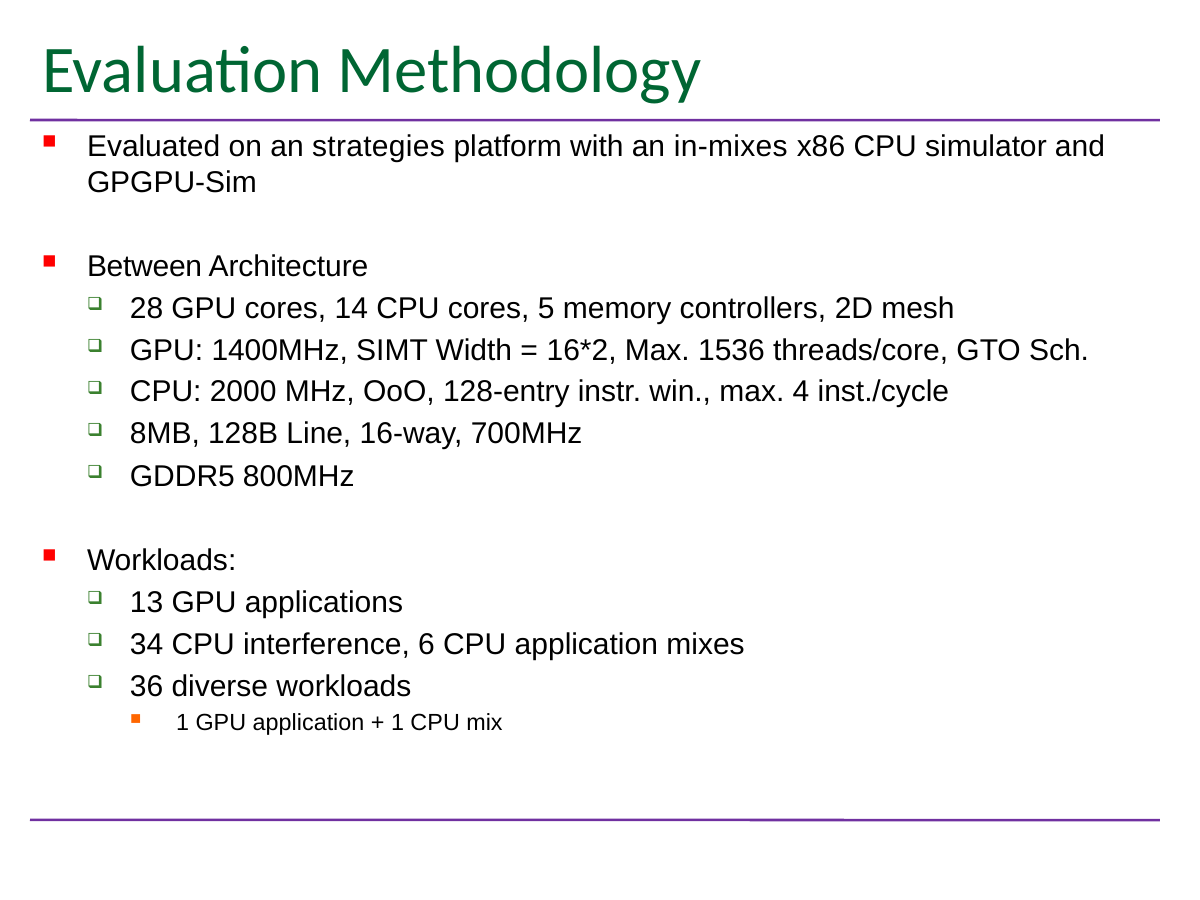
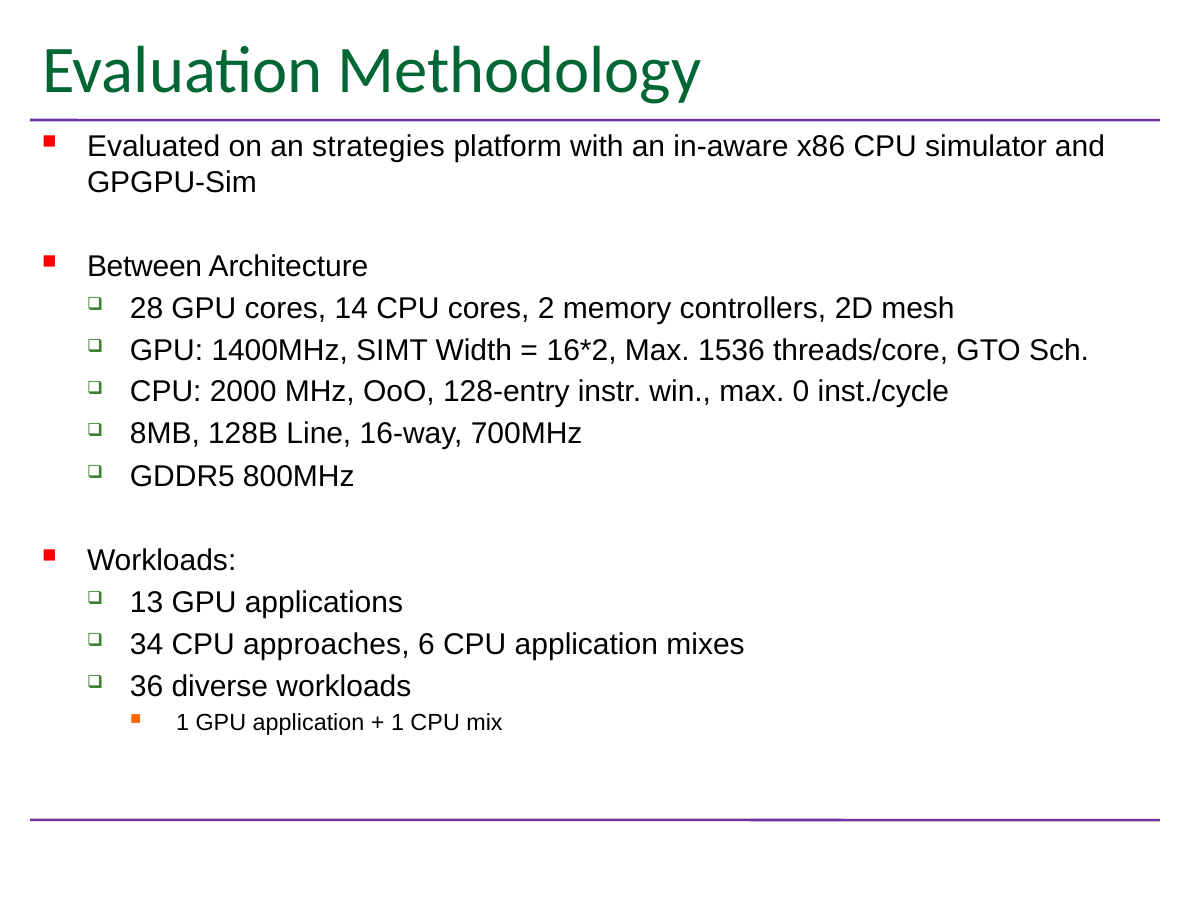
in-mixes: in-mixes -> in-aware (731, 146)
5: 5 -> 2 (546, 308)
4: 4 -> 0 (801, 392)
interference: interference -> approaches (326, 644)
